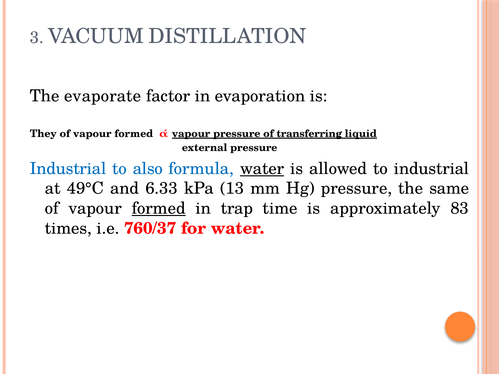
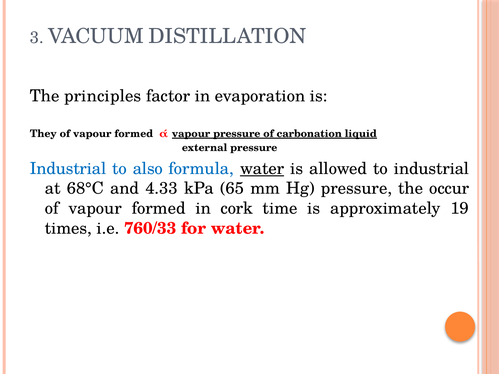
evaporate: evaporate -> principles (103, 96)
transferring: transferring -> carbonation (309, 134)
49°C: 49°C -> 68°C (85, 189)
6.33: 6.33 -> 4.33 (162, 189)
13: 13 -> 65 (232, 189)
same: same -> occur (449, 189)
formed underline: present -> none (159, 209)
trap: trap -> cork (237, 209)
83: 83 -> 19 (460, 209)
760/37: 760/37 -> 760/33 (150, 229)
